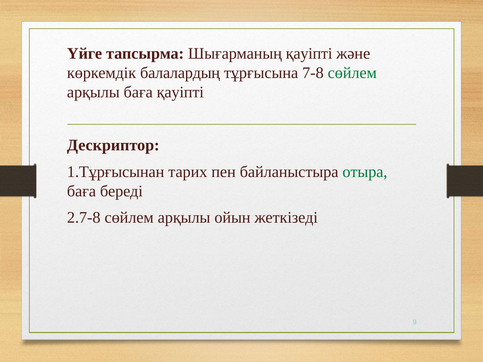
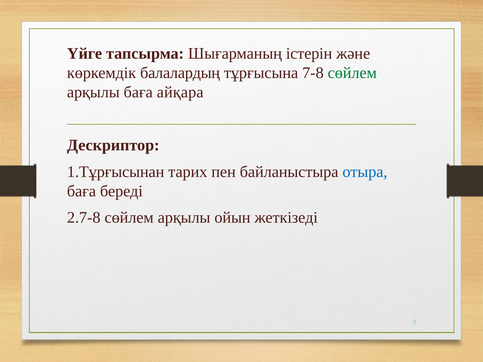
Шығарманың қауіпті: қауіпті -> істерін (309, 54)
баға қауіпті: қауіпті -> айқара (180, 92)
отыра colour: green -> blue (365, 172)
